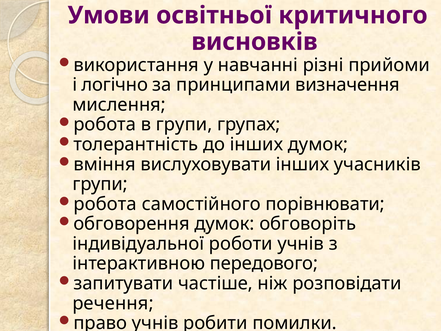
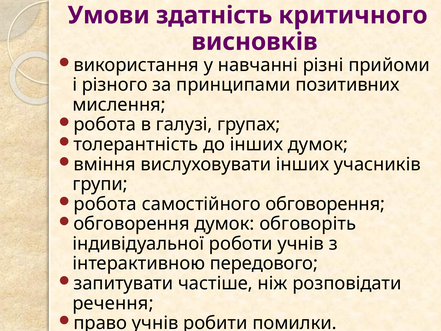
освітньої: освітньої -> здатність (214, 15)
логічно: логічно -> різного (115, 85)
визначення: визначення -> позитивних (348, 85)
в групи: групи -> галузі (184, 124)
самостійного порівнювати: порівнювати -> обговорення (325, 204)
